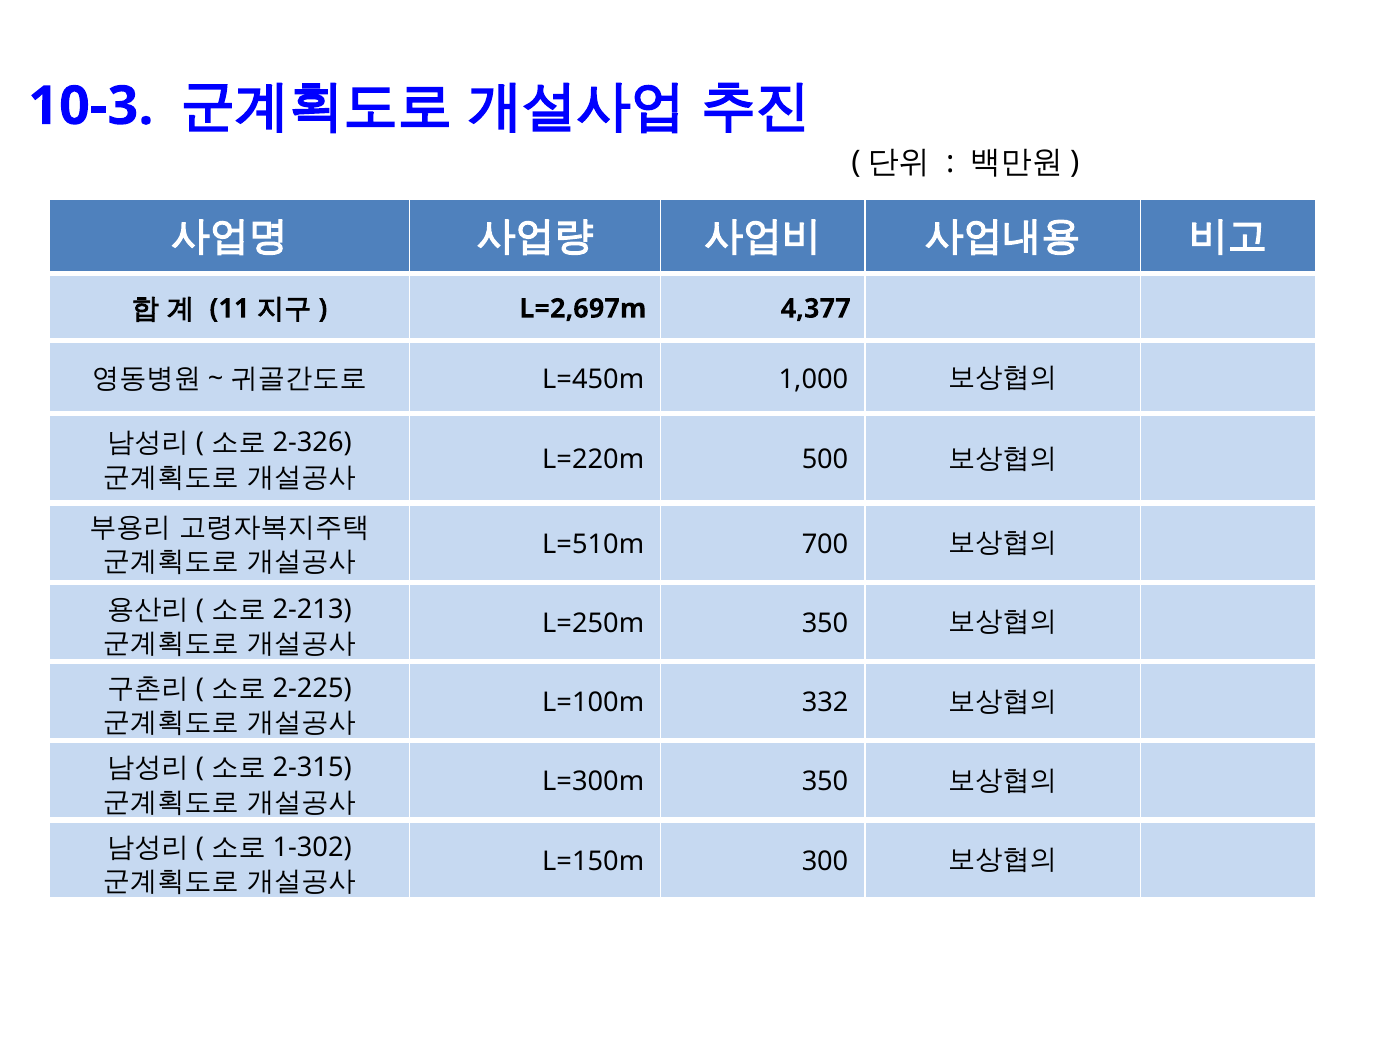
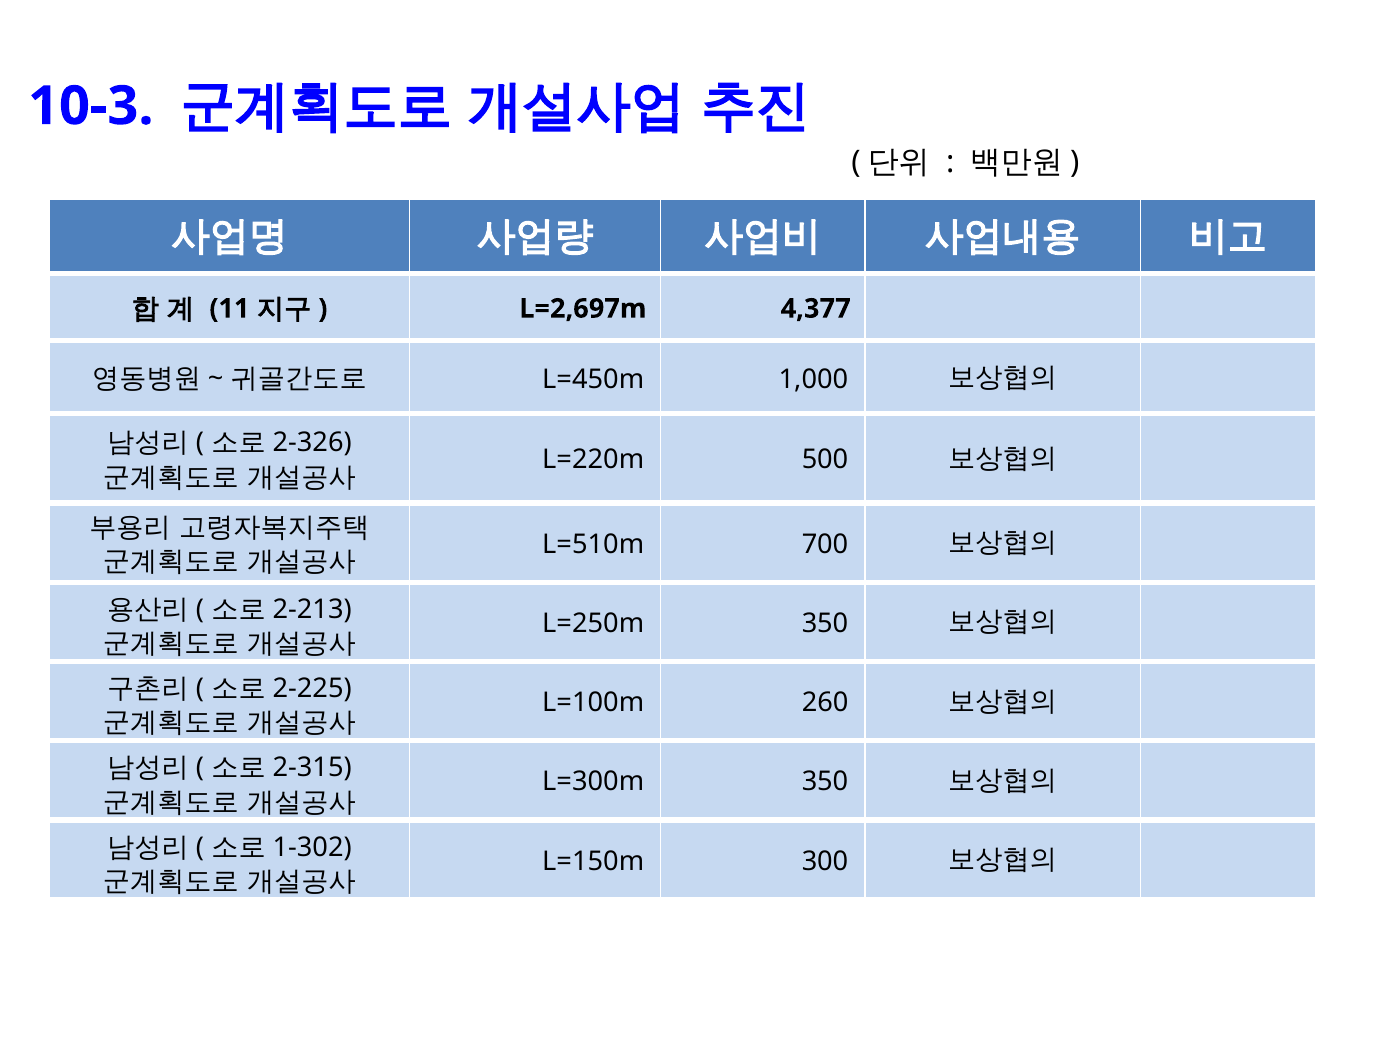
332: 332 -> 260 (825, 703)
